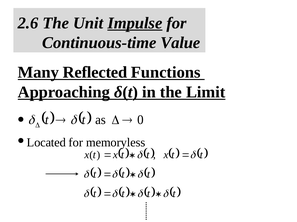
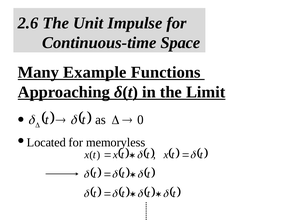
Impulse underline: present -> none (135, 23)
Value: Value -> Space (180, 43)
Reflected: Reflected -> Example (95, 73)
